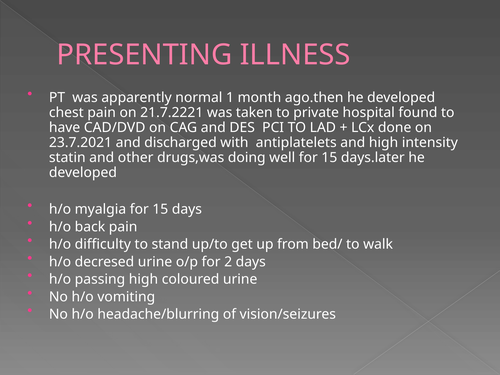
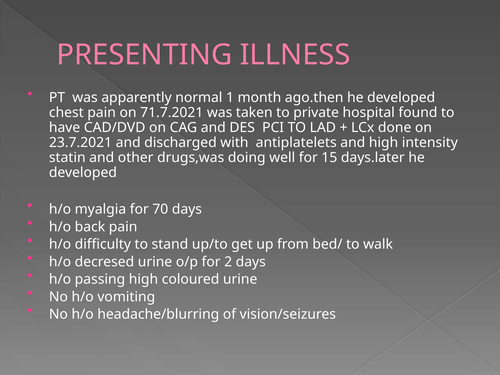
21.7.2221: 21.7.2221 -> 71.7.2021 (172, 113)
myalgia for 15: 15 -> 70 (160, 209)
